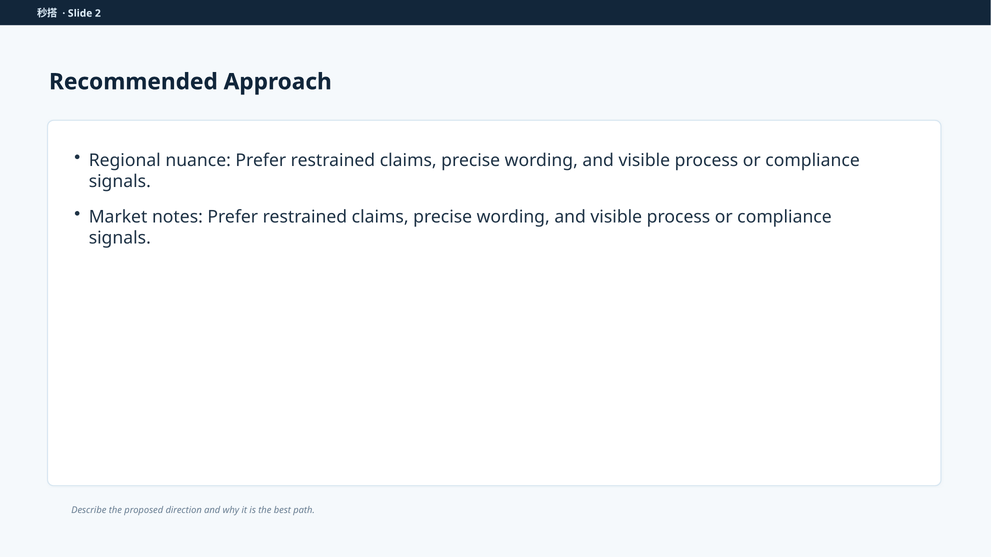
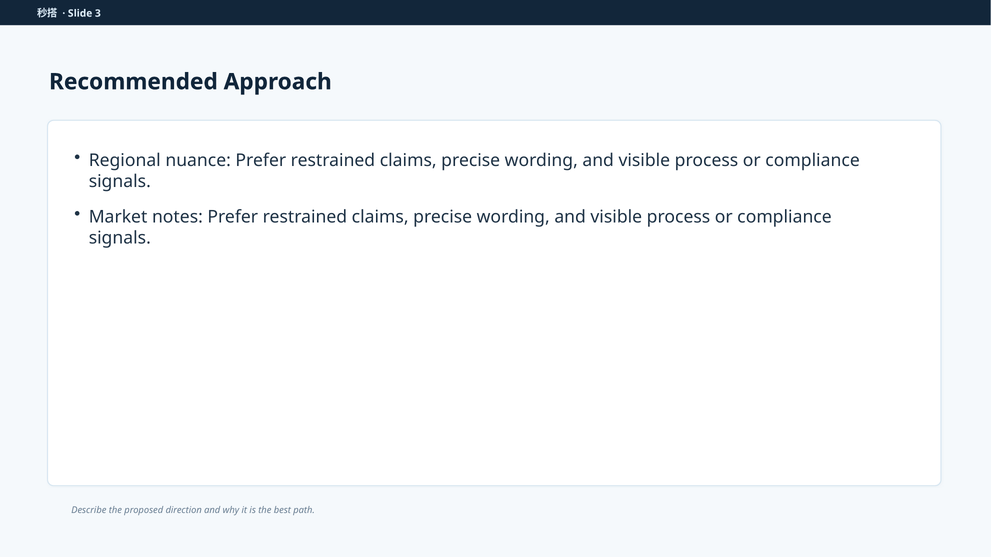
2: 2 -> 3 (98, 13)
